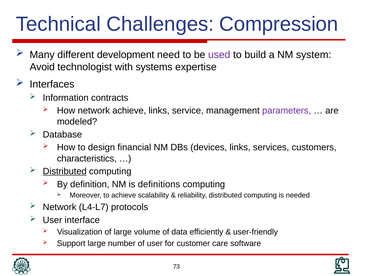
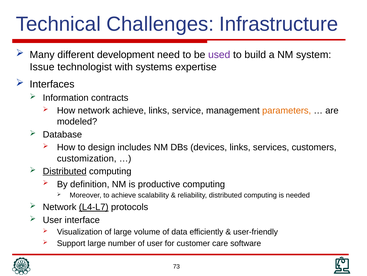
Compression: Compression -> Infrastructure (279, 24)
Avoid: Avoid -> Issue (42, 67)
parameters colour: purple -> orange (287, 110)
financial: financial -> includes (134, 147)
characteristics: characteristics -> customization (87, 158)
definitions: definitions -> productive (159, 184)
L4-L7 underline: none -> present (94, 207)
